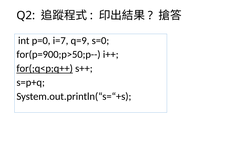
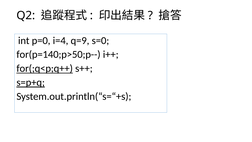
i=7: i=7 -> i=4 (61, 40)
for(p=900;p>50;p--: for(p=900;p>50;p-- -> for(p=140;p>50;p-- (58, 54)
s=p+q underline: none -> present (31, 82)
